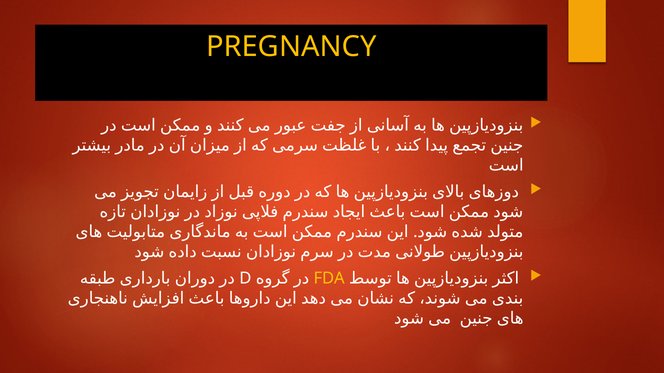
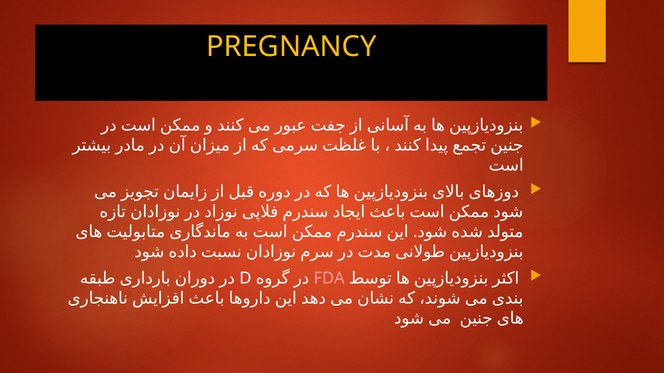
FDA colour: yellow -> pink (329, 279)
